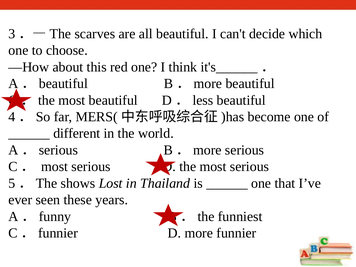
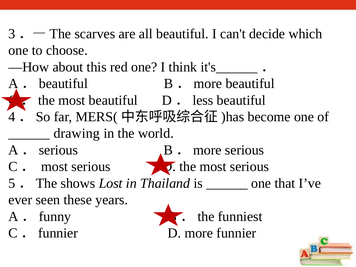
different: different -> drawing (77, 133)
